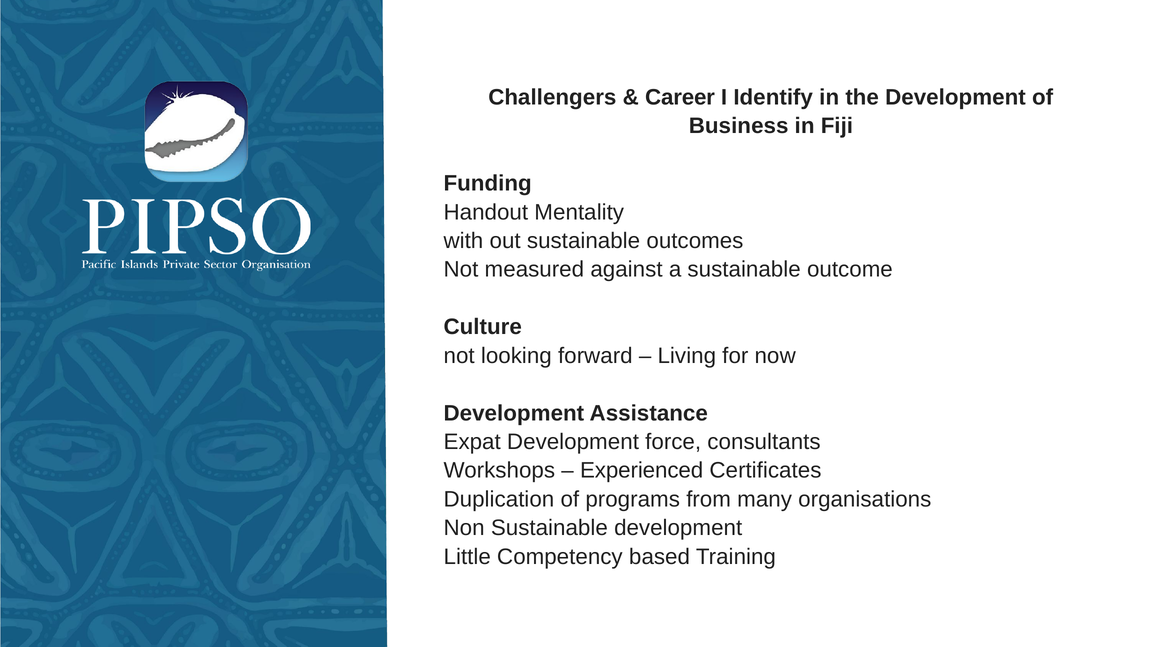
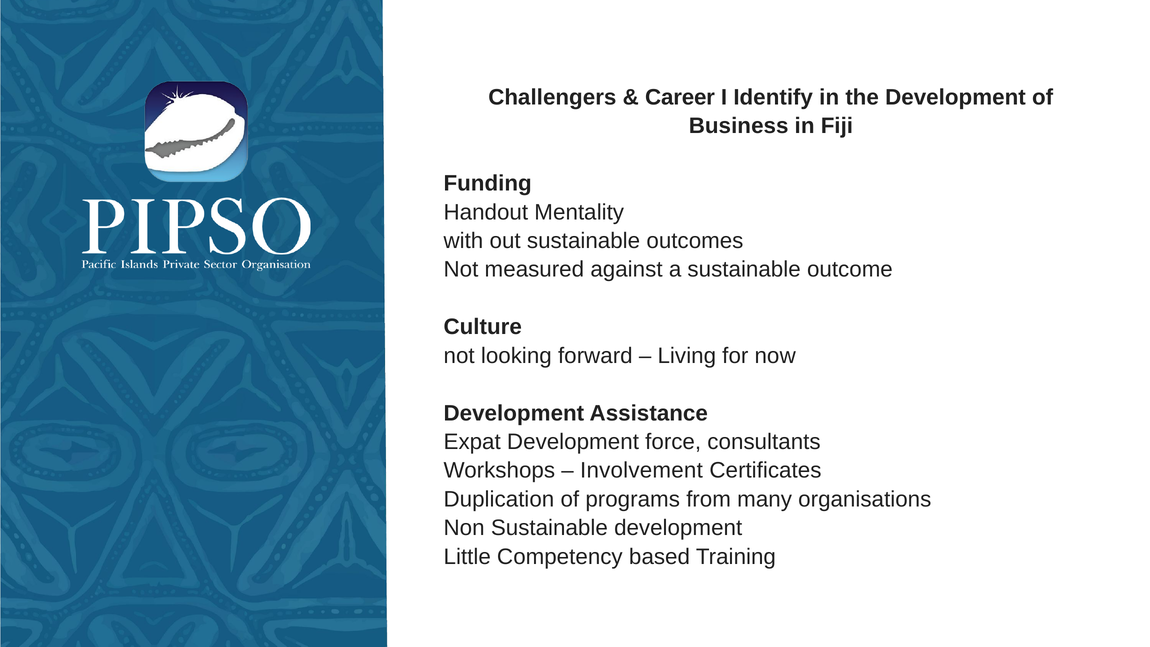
Experienced: Experienced -> Involvement (641, 471)
